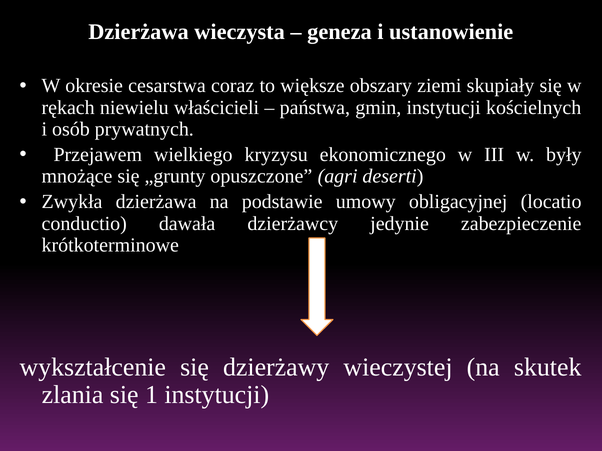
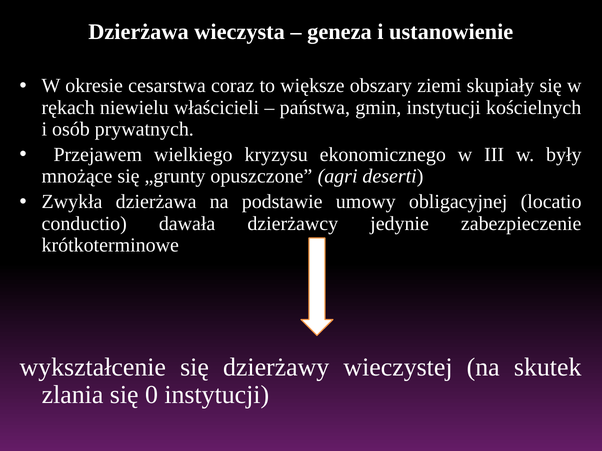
1: 1 -> 0 (151, 395)
